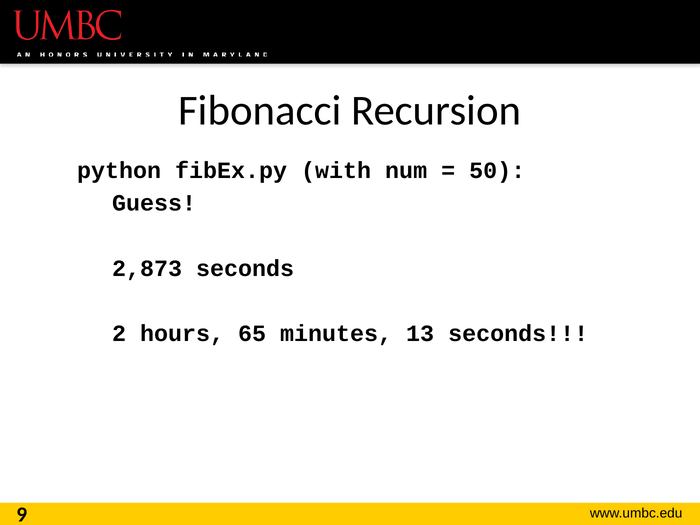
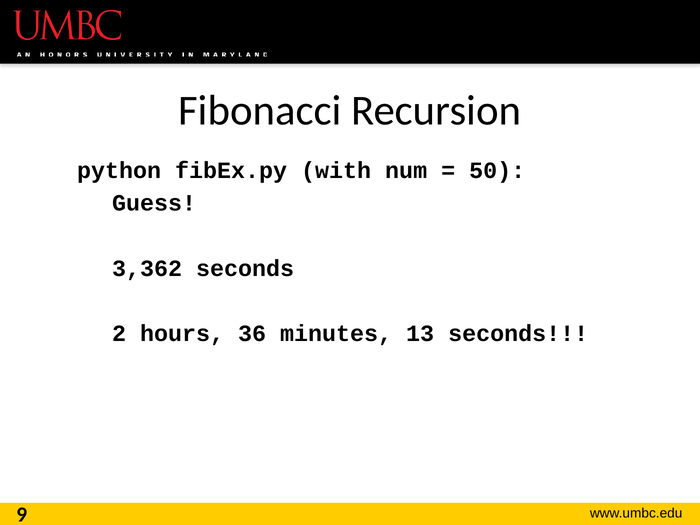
2,873: 2,873 -> 3,362 (147, 268)
65: 65 -> 36 (252, 334)
